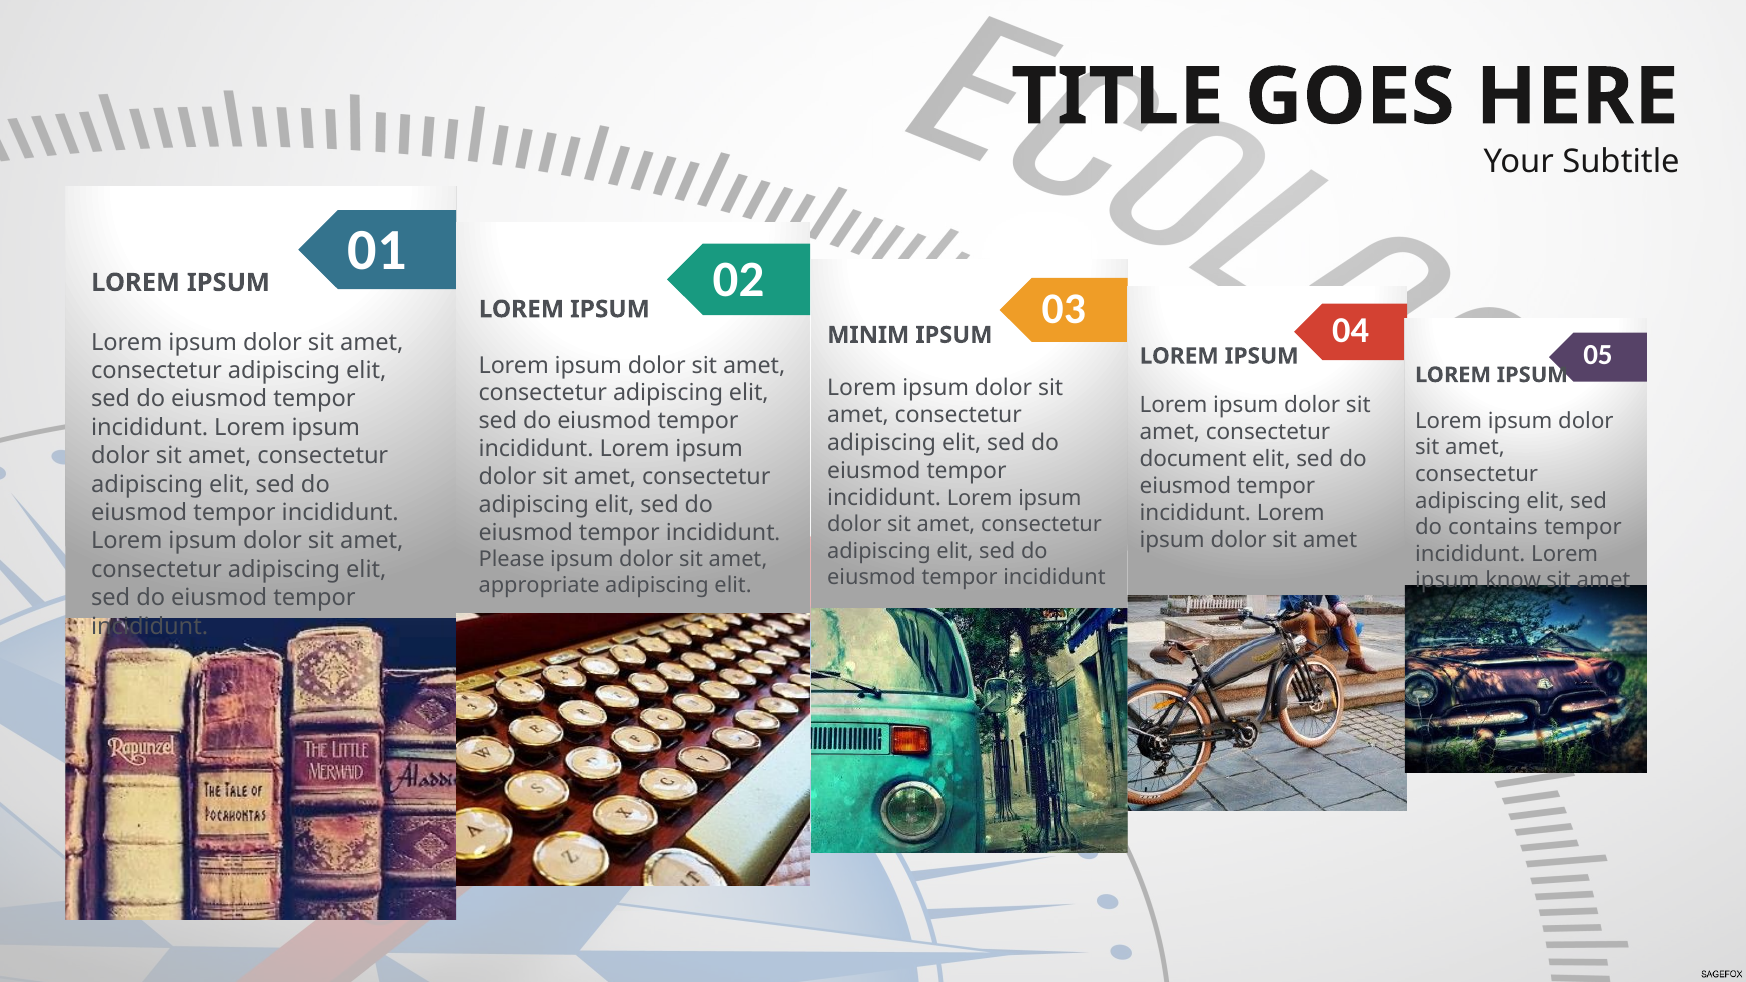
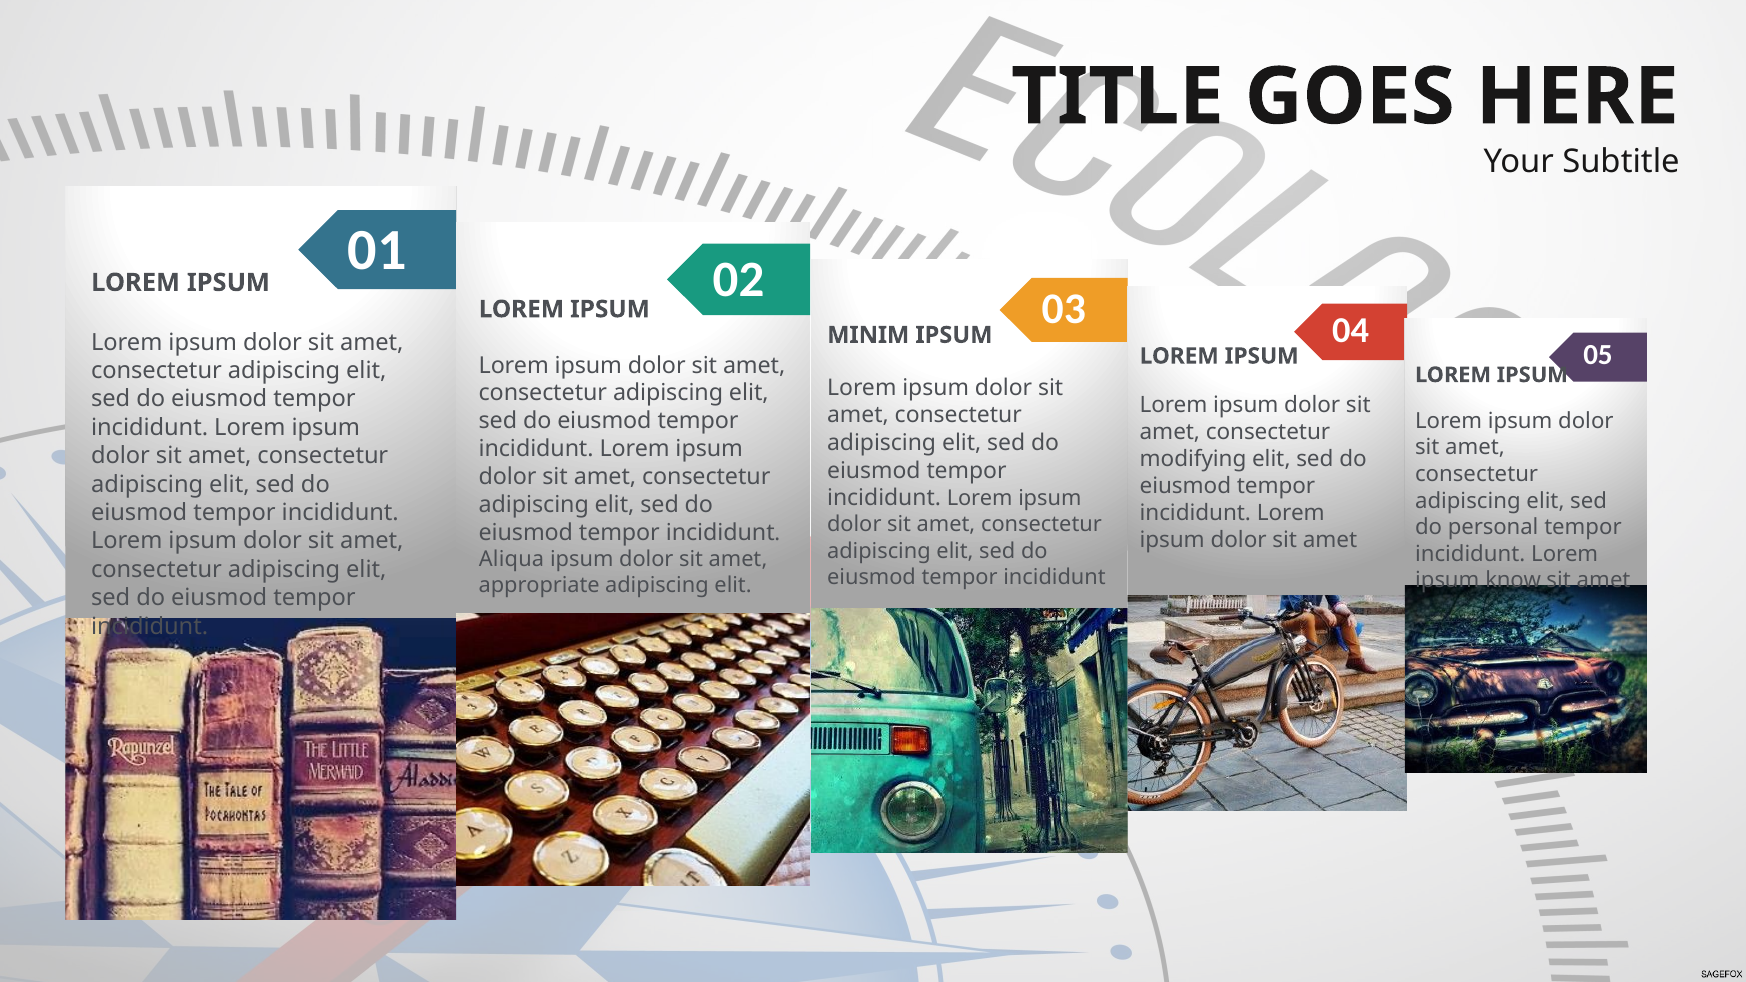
document: document -> modifying (1193, 460)
contains: contains -> personal (1493, 528)
Please: Please -> Aliqua (512, 559)
